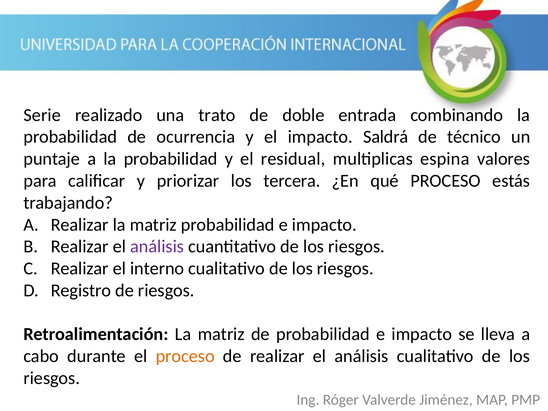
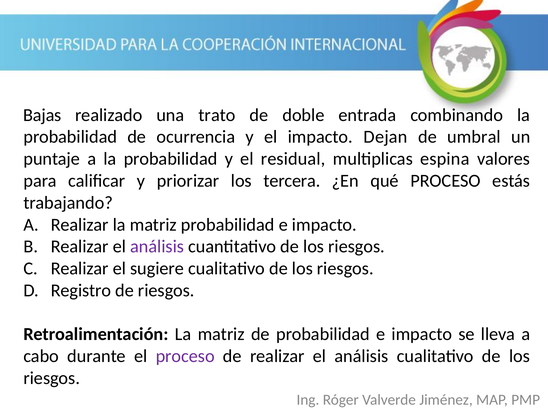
Serie: Serie -> Bajas (42, 115)
Saldrá: Saldrá -> Dejan (386, 137)
técnico: técnico -> umbral (474, 137)
interno: interno -> sugiere (157, 268)
proceso colour: orange -> purple (185, 356)
